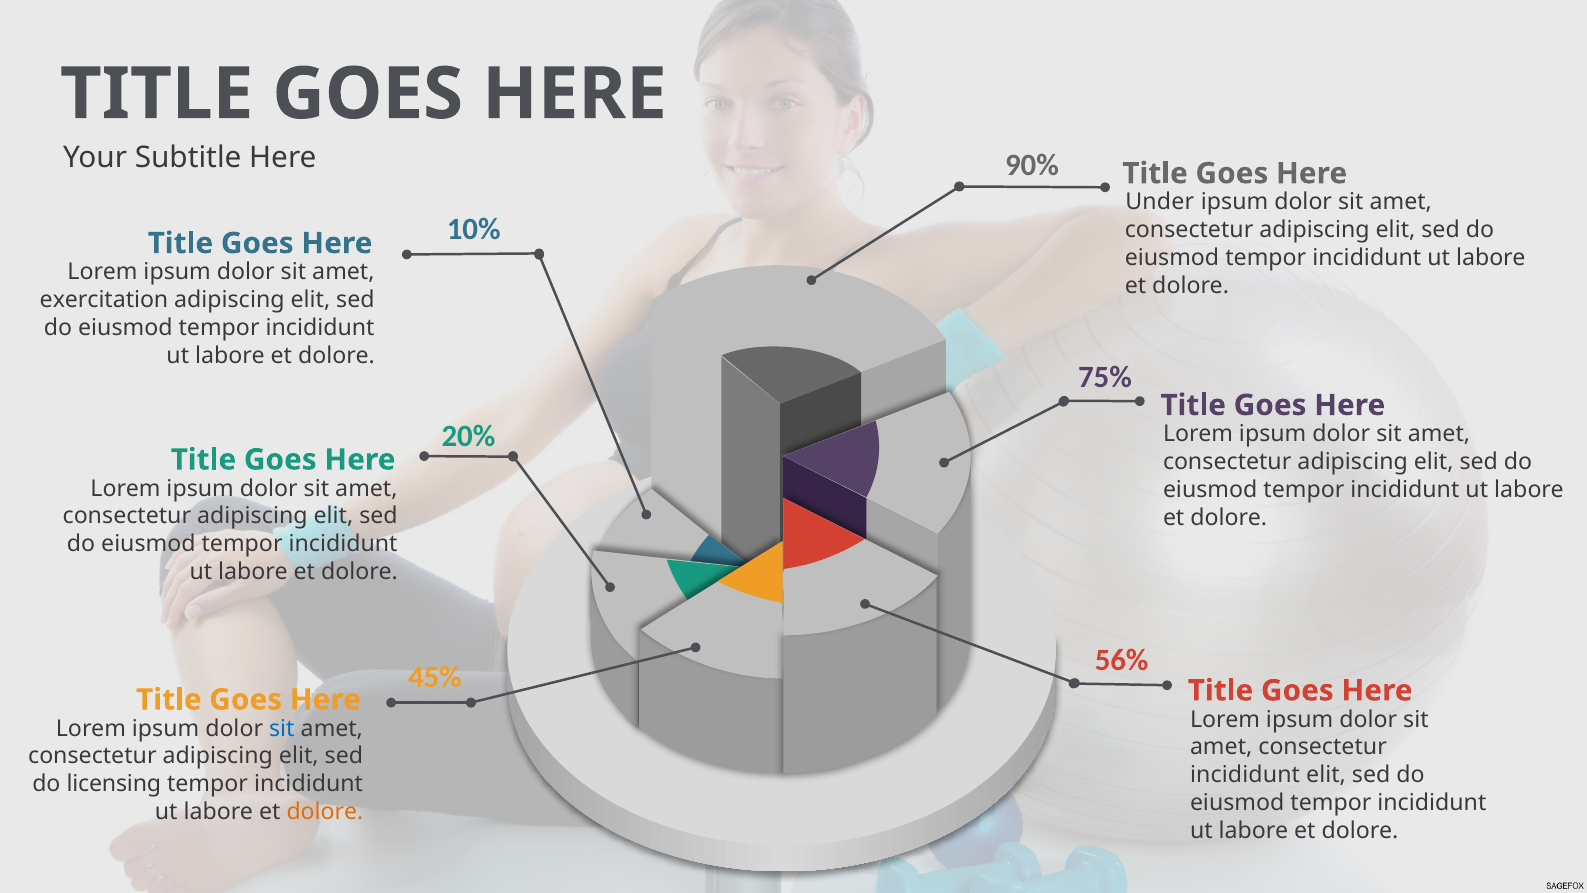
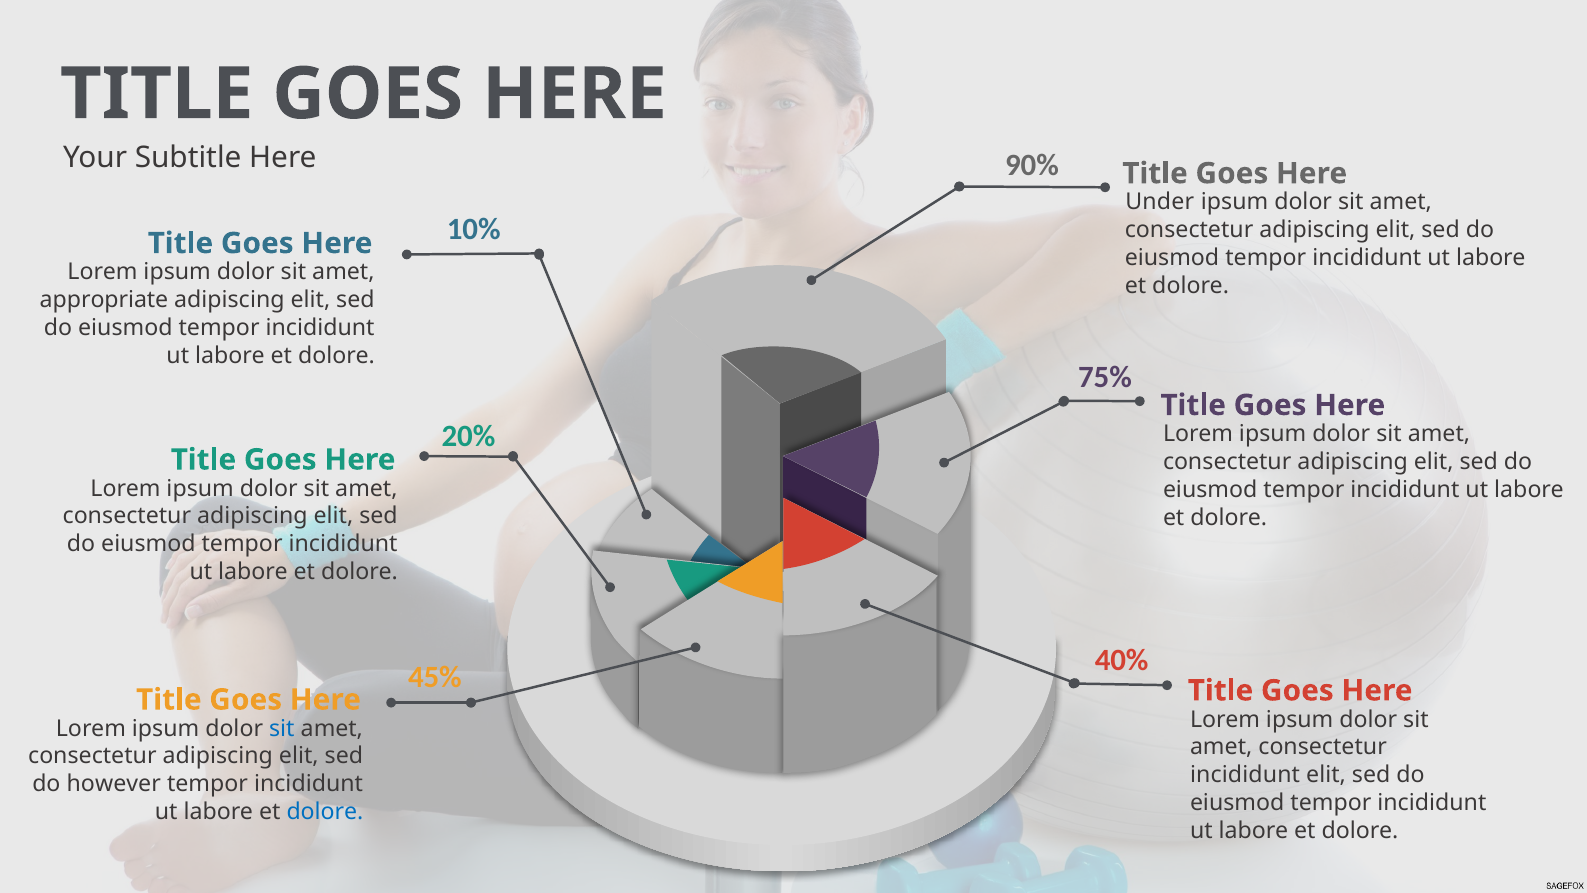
exercitation: exercitation -> appropriate (104, 300)
56%: 56% -> 40% (1122, 660)
licensing: licensing -> however (114, 784)
dolore colour: orange -> blue (325, 812)
